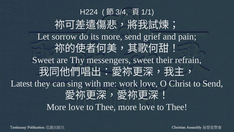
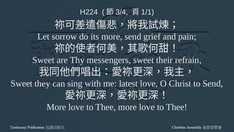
Latest: Latest -> Sweet (22, 83)
work: work -> latest (128, 83)
